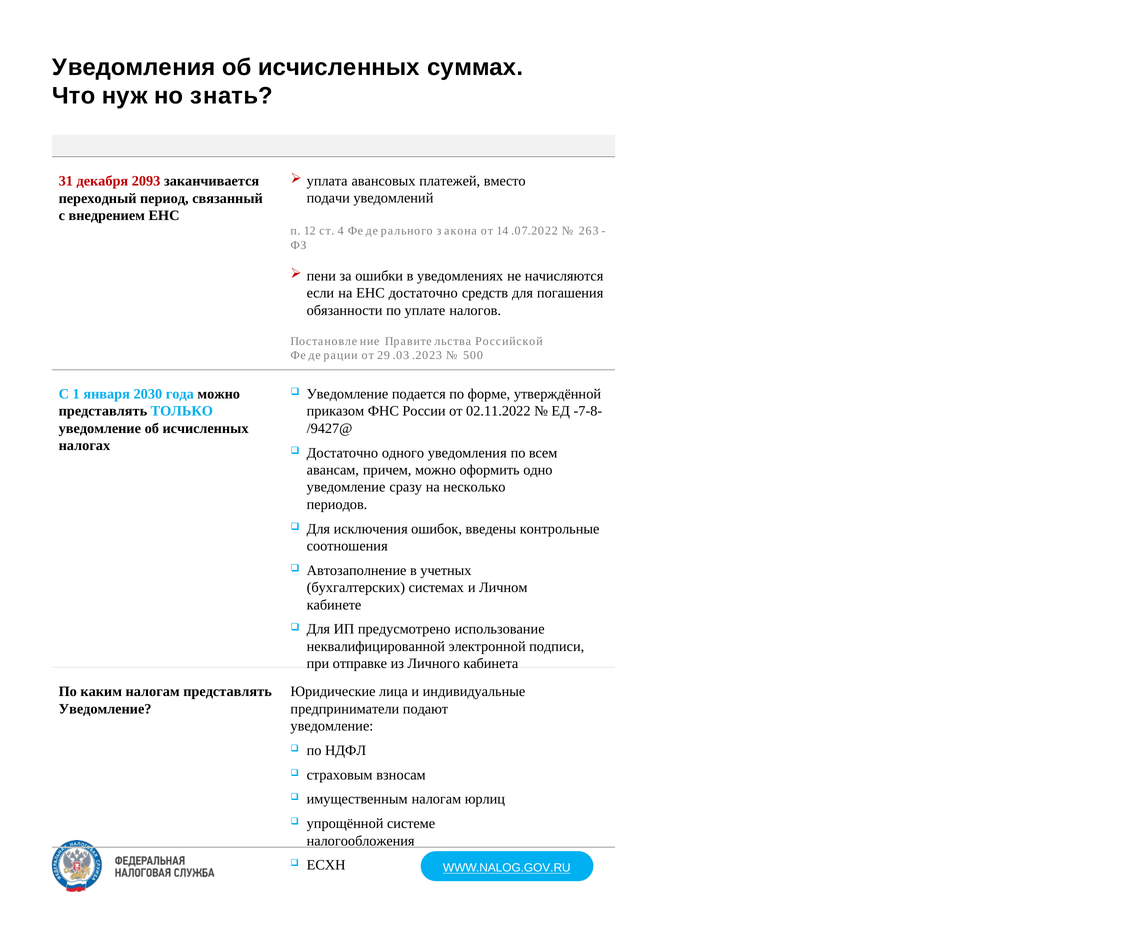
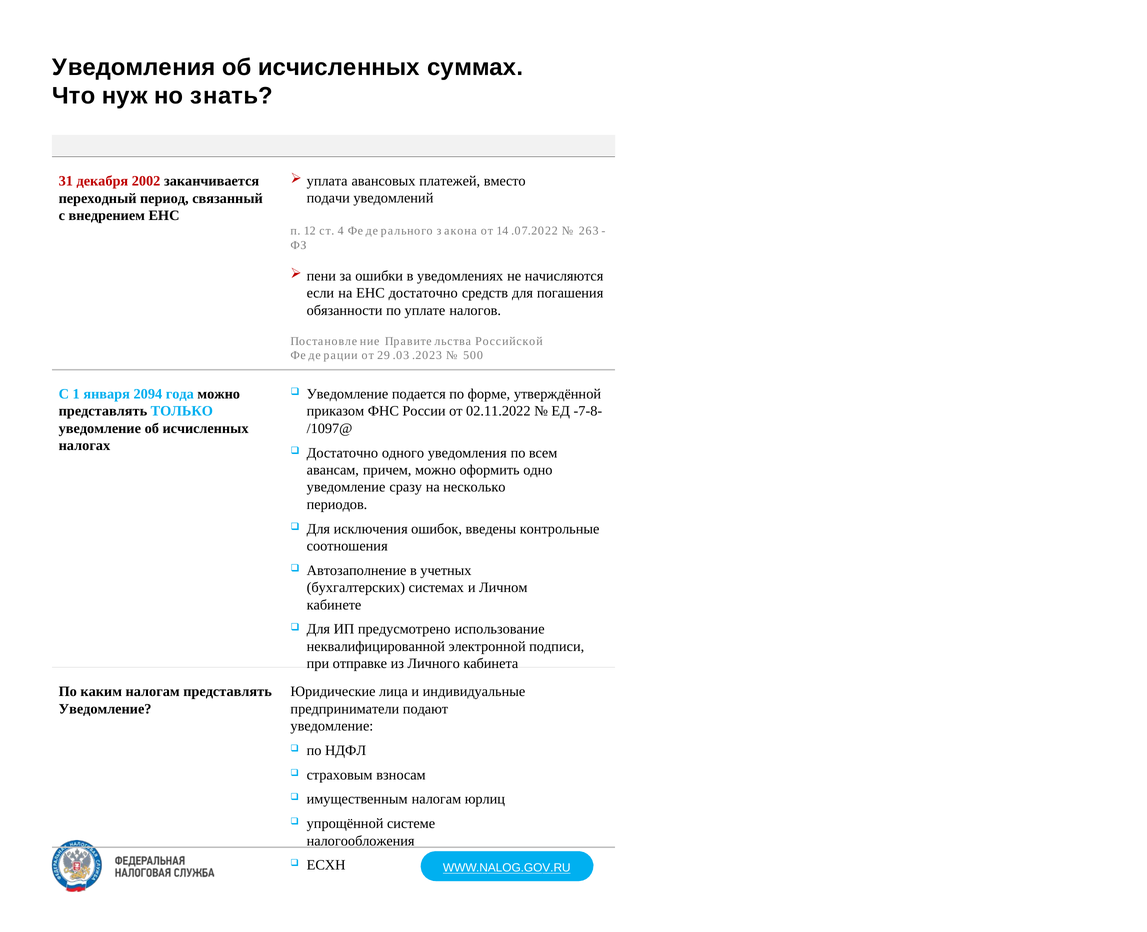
2093: 2093 -> 2002 (146, 181)
2030: 2030 -> 2094 (148, 394)
/9427@: /9427@ -> /1097@ (330, 428)
